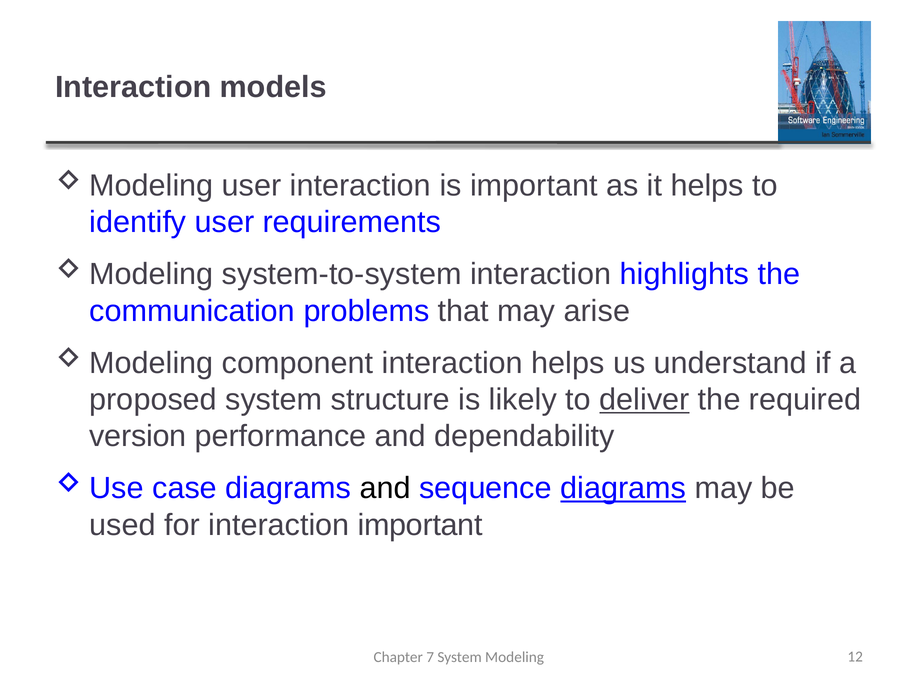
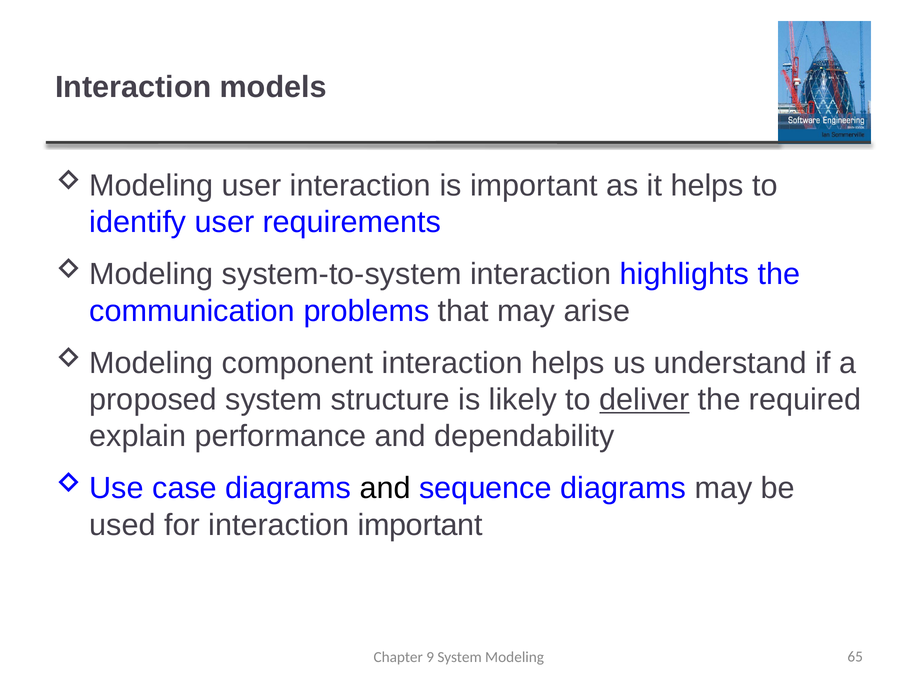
version: version -> explain (138, 437)
diagrams underline: present -> none (623, 489)
7: 7 -> 9 (430, 658)
12: 12 -> 65 (855, 657)
